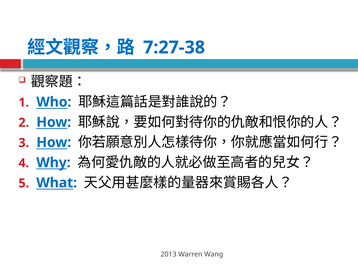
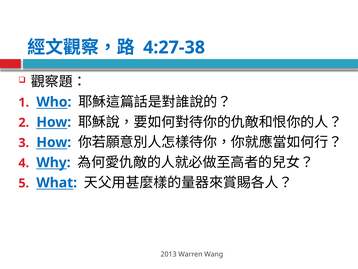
7:27-38: 7:27-38 -> 4:27-38 (174, 47)
